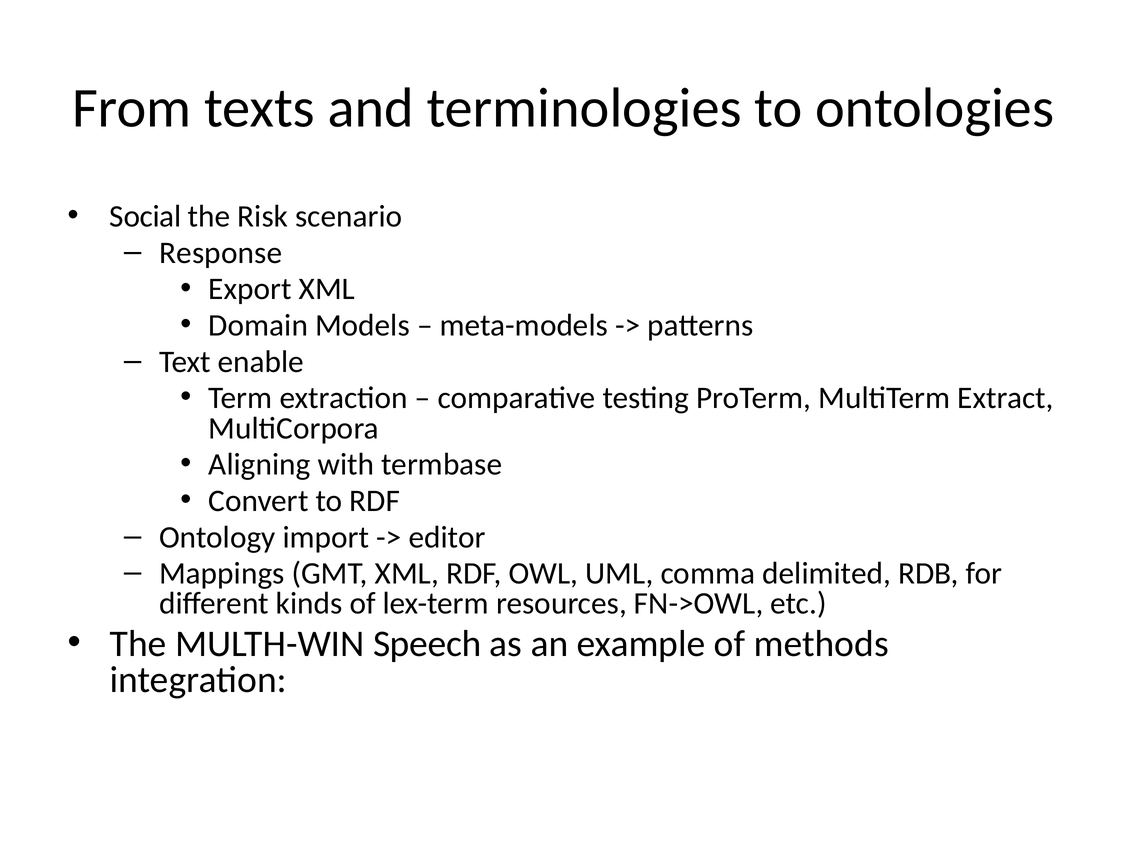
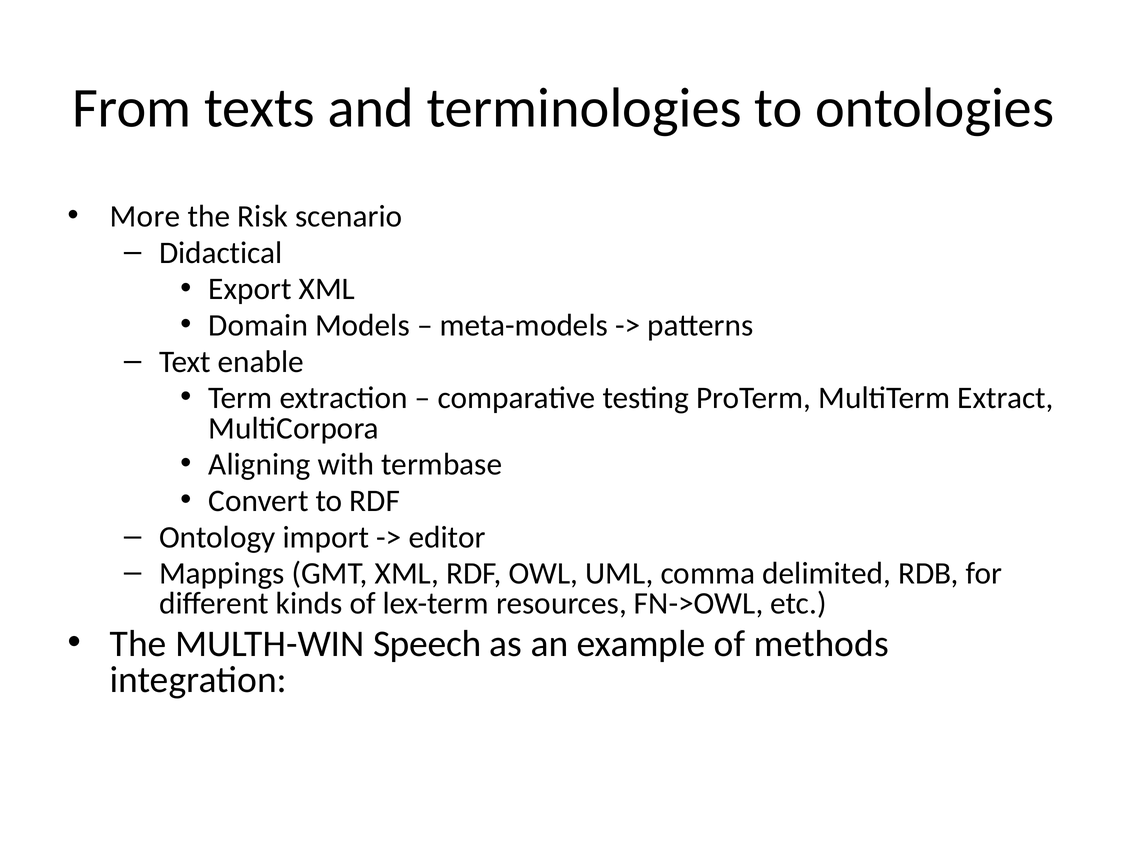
Social: Social -> More (145, 217)
Response: Response -> Didactical (221, 253)
